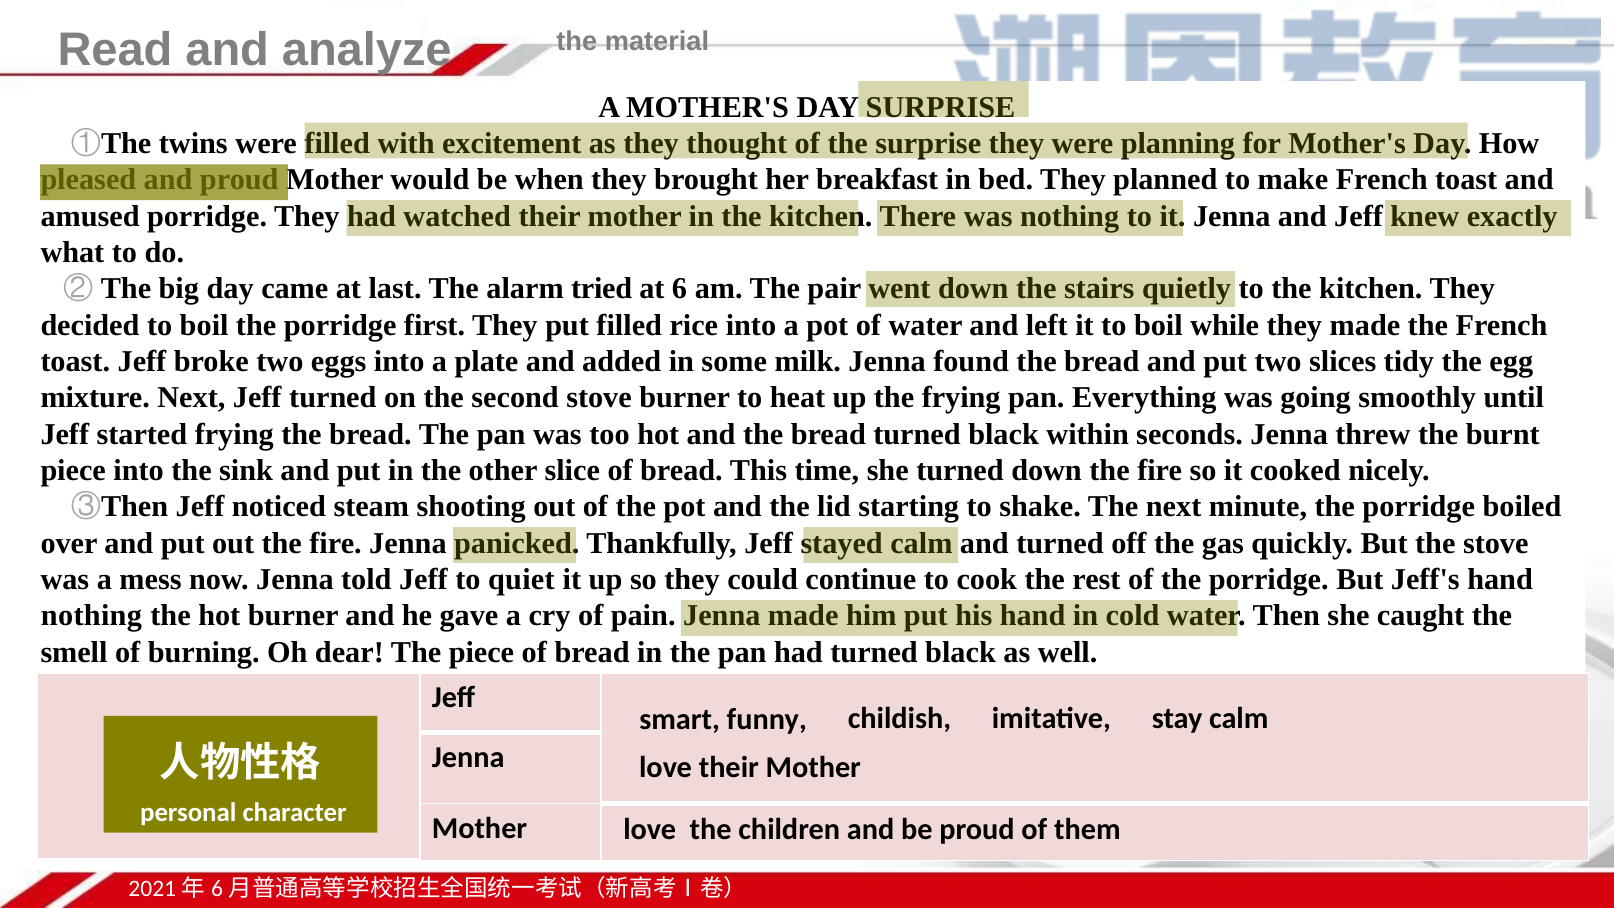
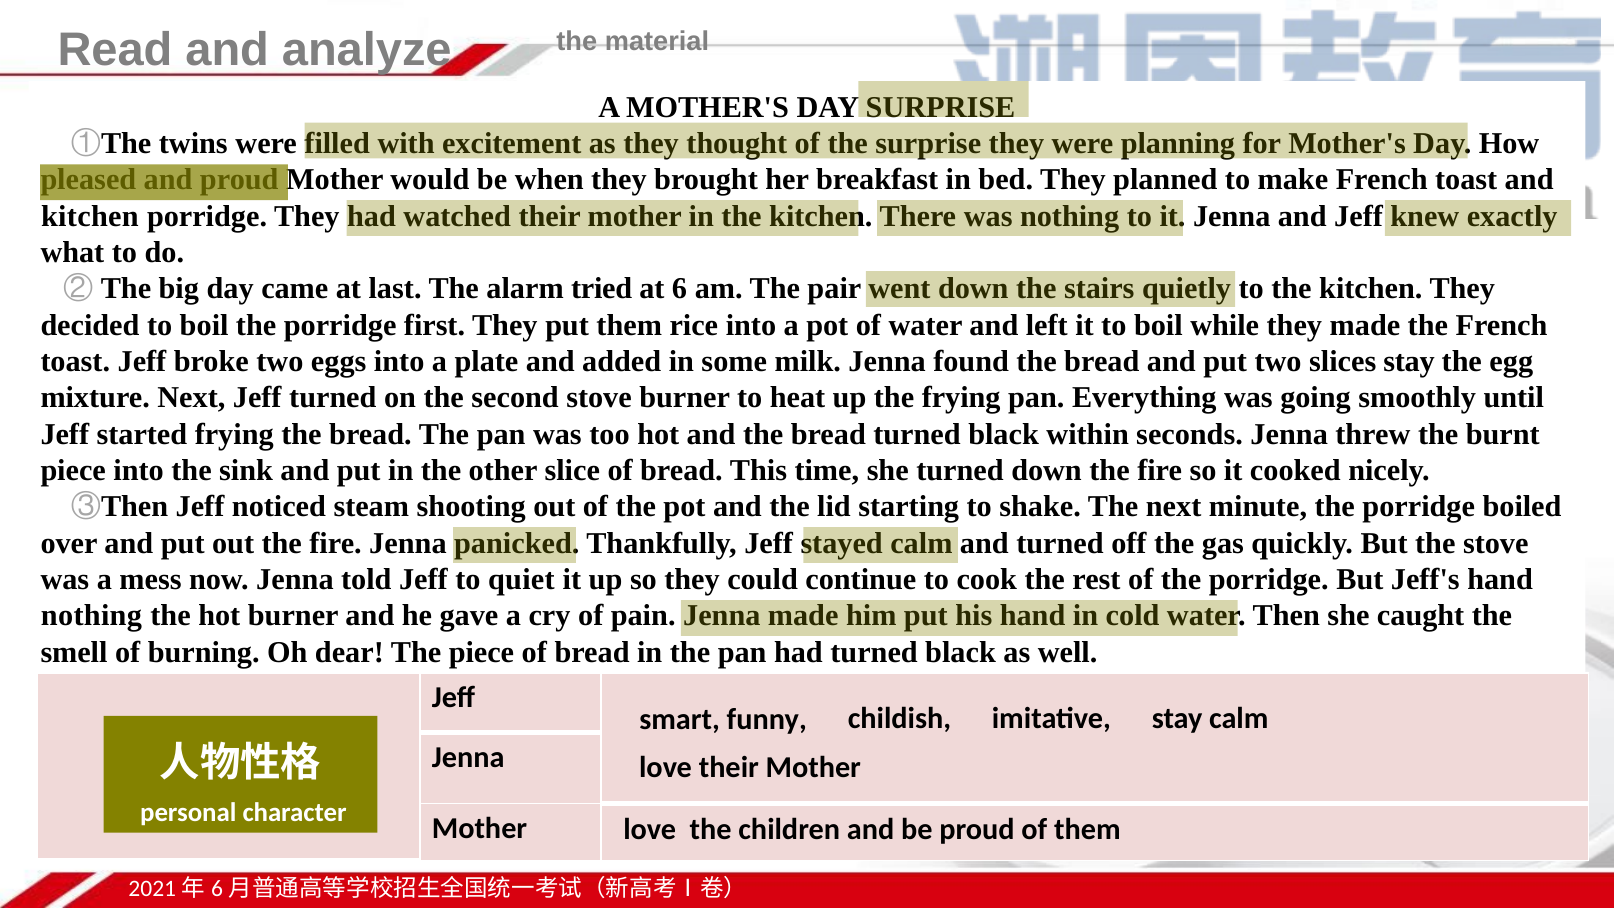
amused: amused -> kitchen (90, 216)
put filled: filled -> them (629, 325)
slices tidy: tidy -> stay (1409, 362)
